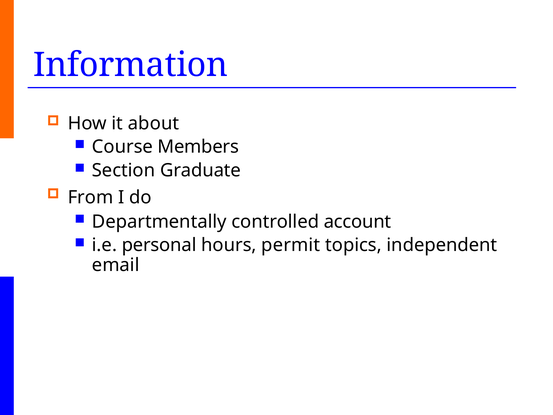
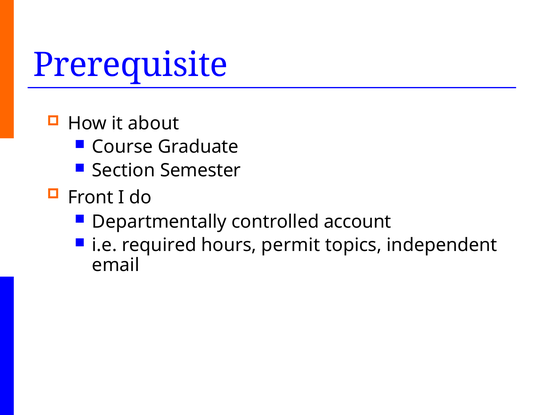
Information: Information -> Prerequisite (131, 65)
Members: Members -> Graduate (198, 147)
Graduate: Graduate -> Semester (200, 170)
From: From -> Front (91, 197)
personal: personal -> required (159, 245)
